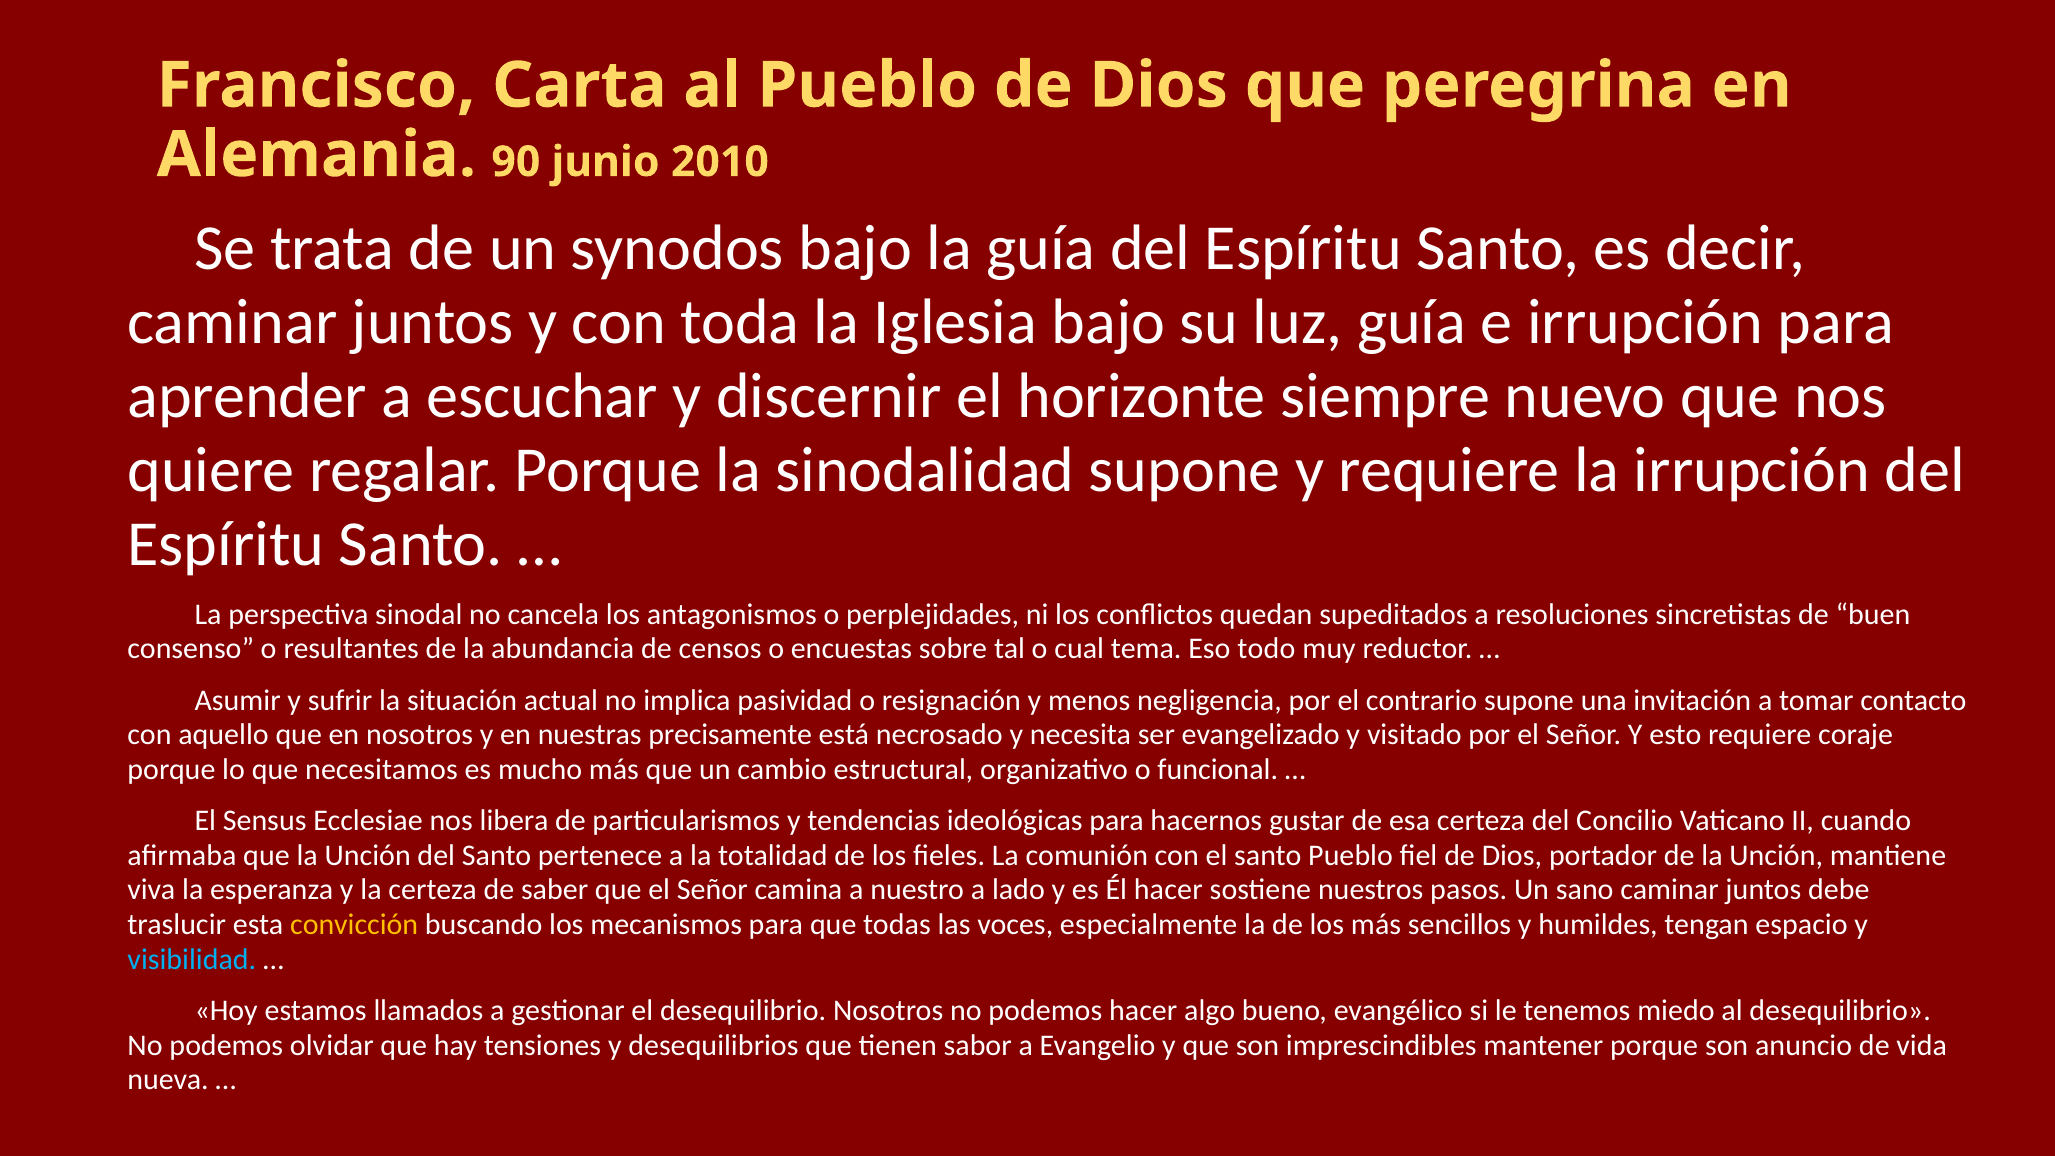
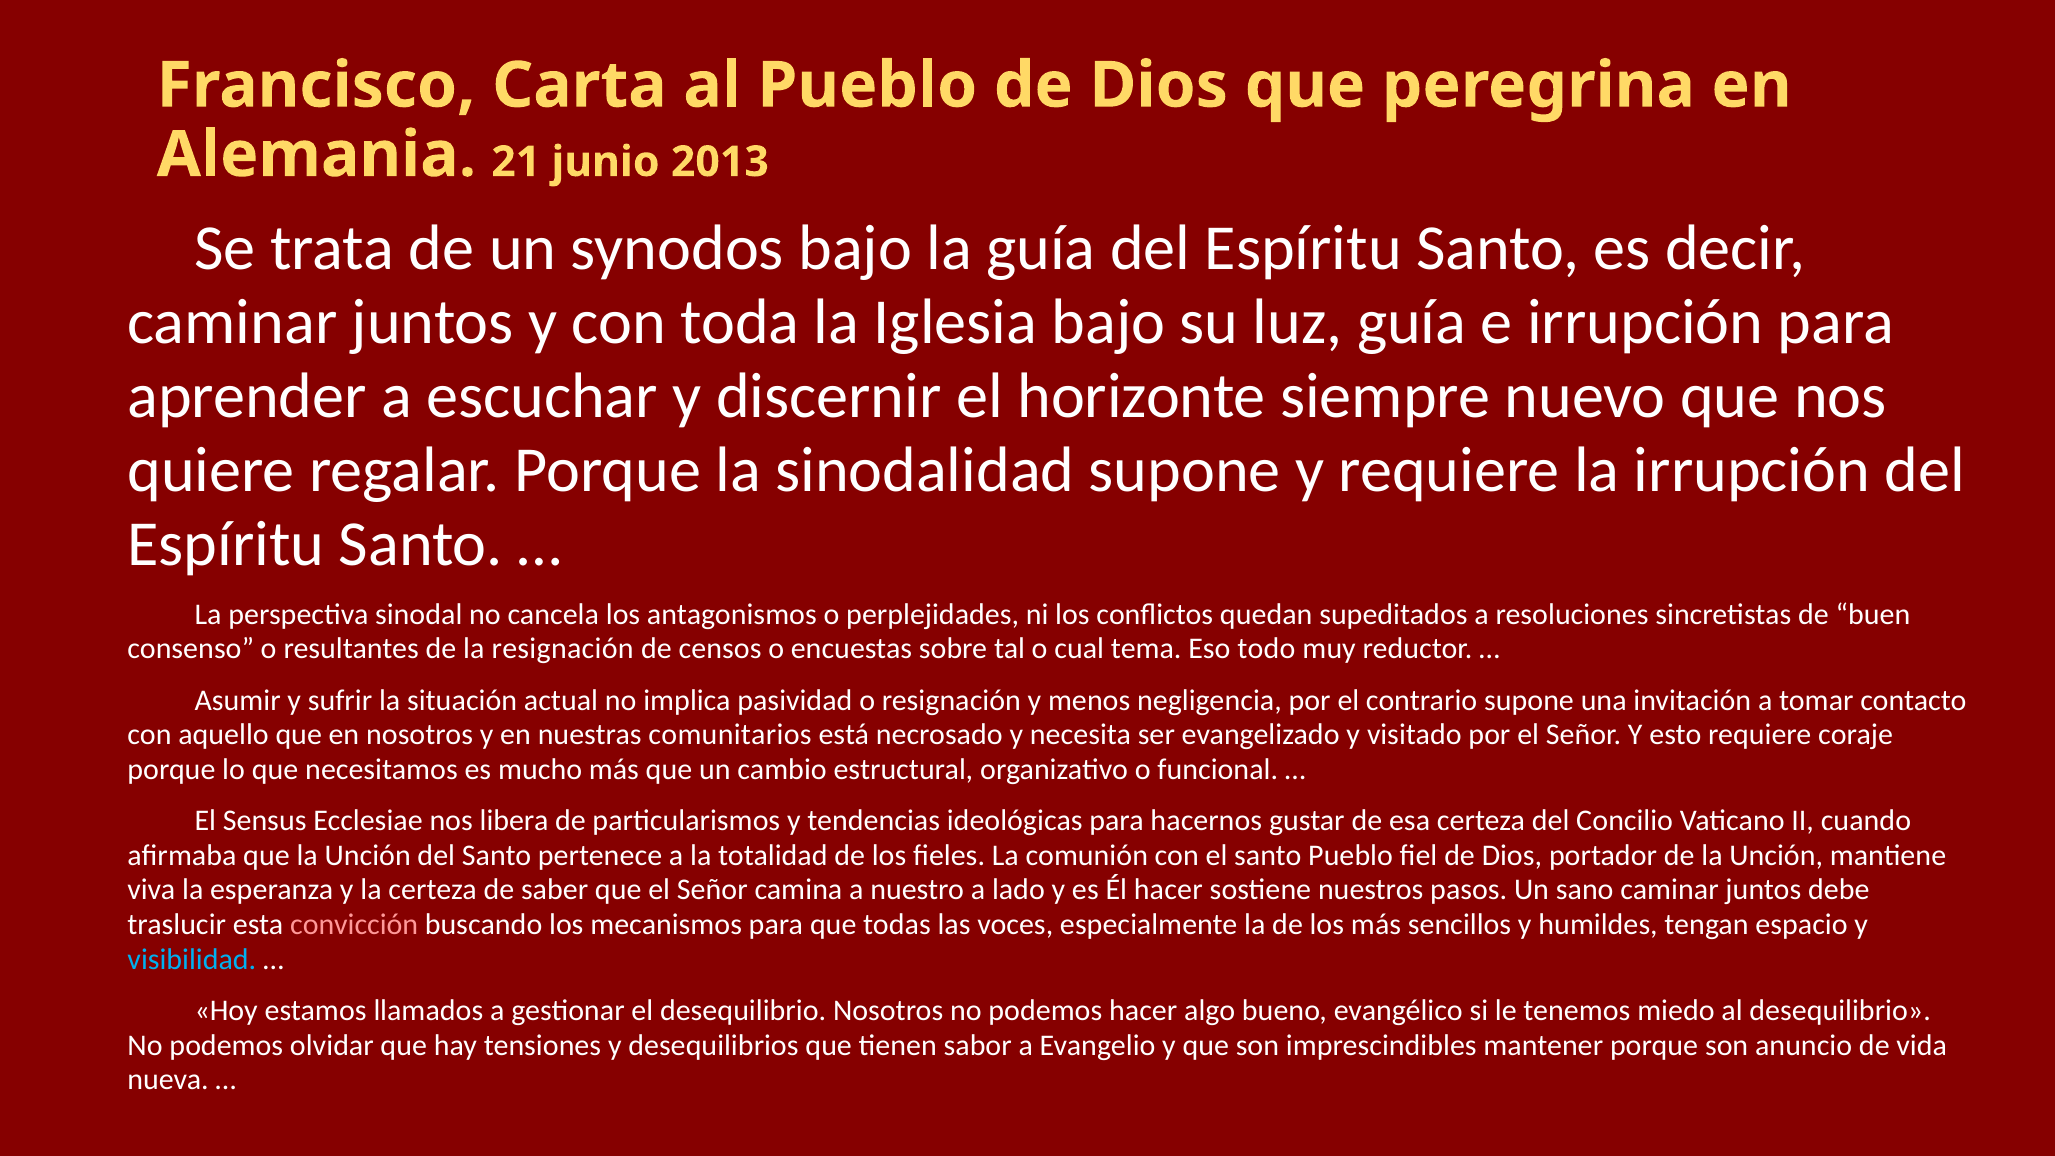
90: 90 -> 21 (516, 162)
2010: 2010 -> 2013 (720, 162)
la abundancia: abundancia -> resignación (563, 649)
precisamente: precisamente -> comunitarios (730, 735)
convicción colour: yellow -> pink (354, 925)
